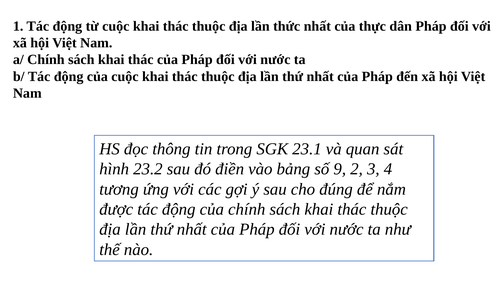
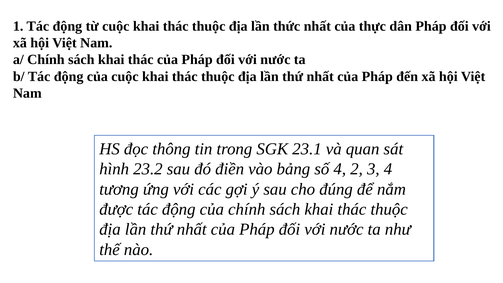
số 9: 9 -> 4 (340, 169)
